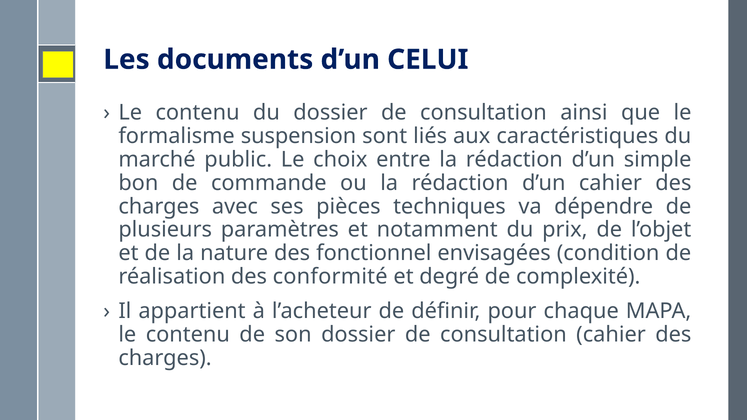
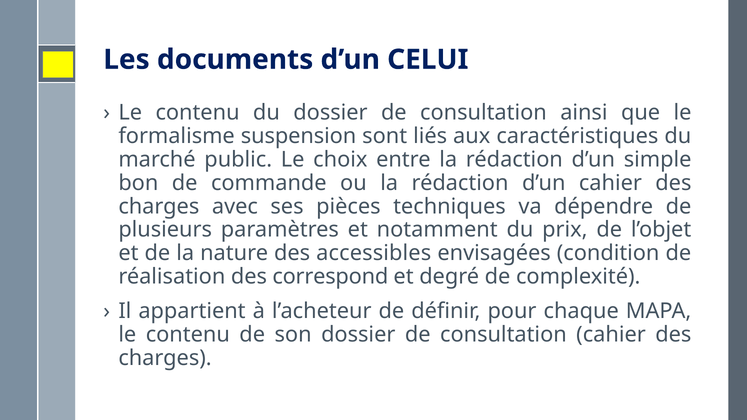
fonctionnel: fonctionnel -> accessibles (374, 253)
conformité: conformité -> correspond (330, 277)
